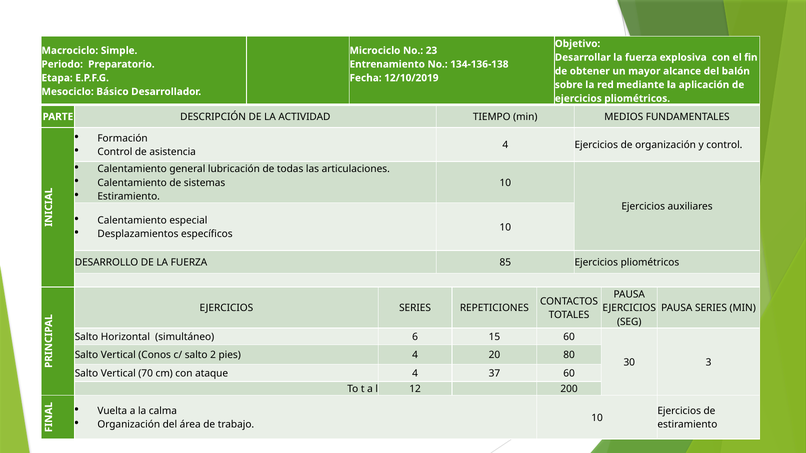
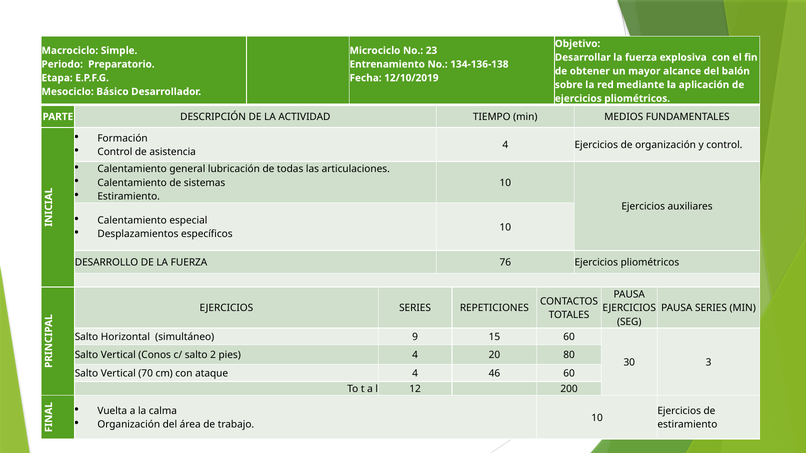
85: 85 -> 76 (505, 263)
6: 6 -> 9 (415, 337)
37: 37 -> 46 (494, 374)
